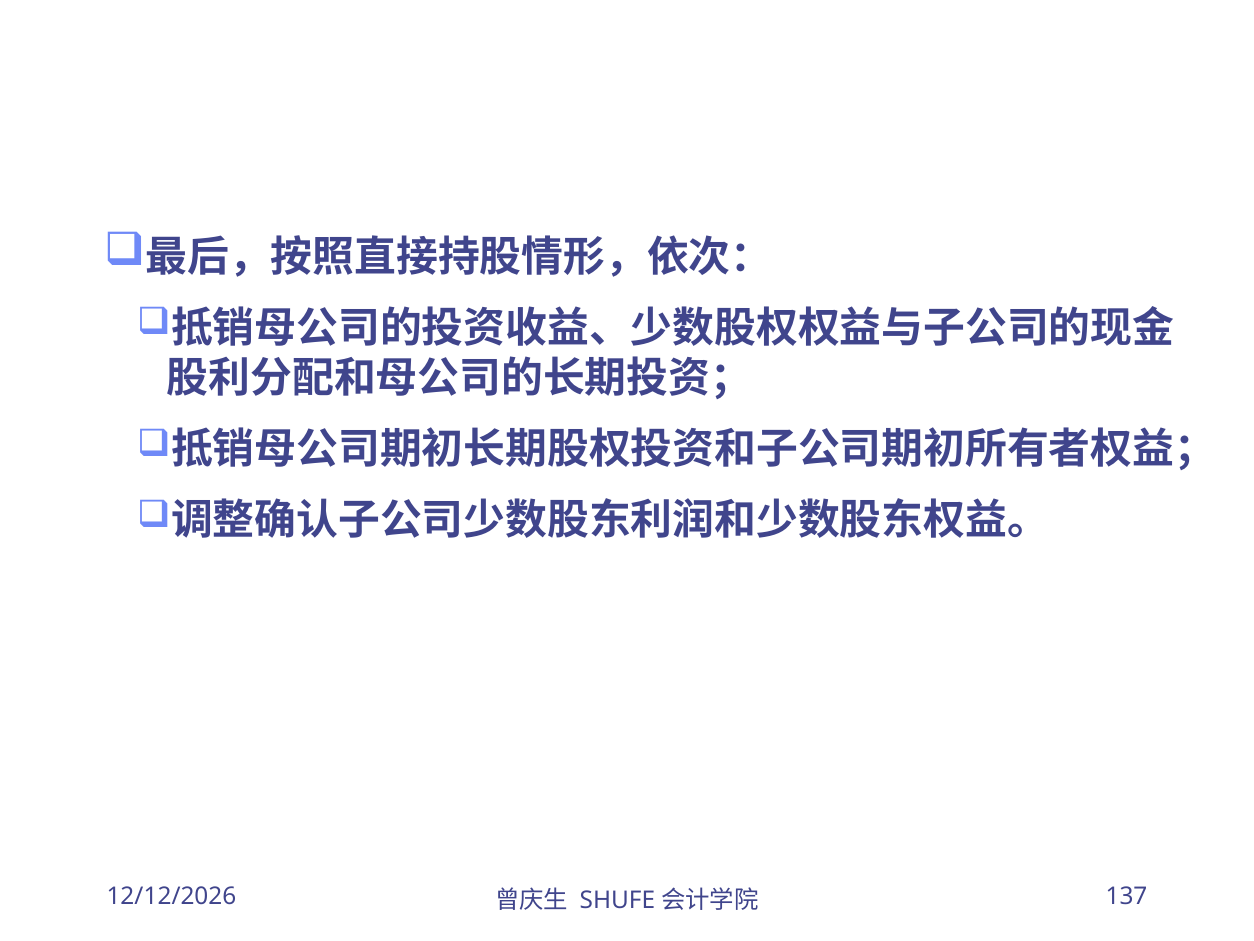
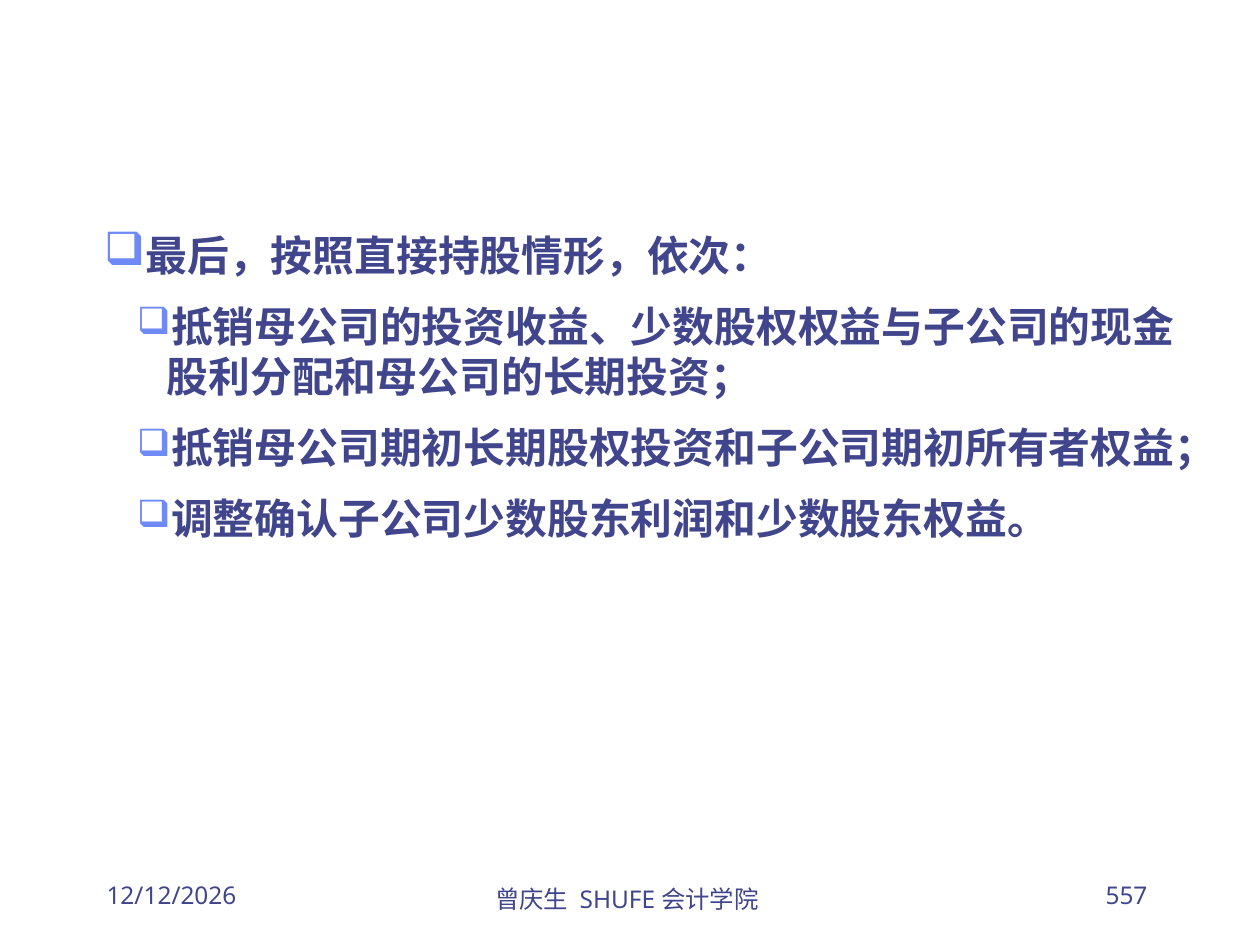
137: 137 -> 557 (1126, 896)
